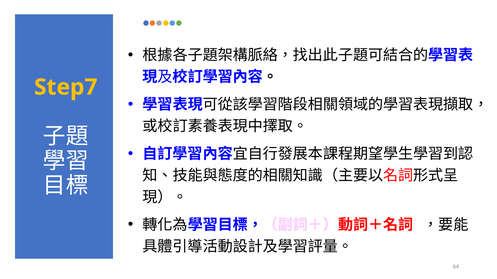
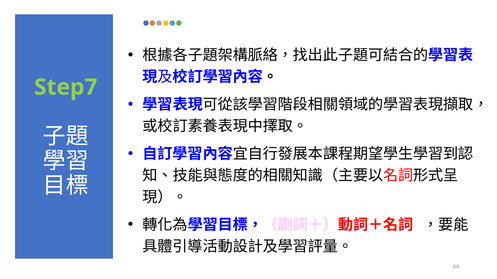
Step7 colour: yellow -> light green (66, 87)
